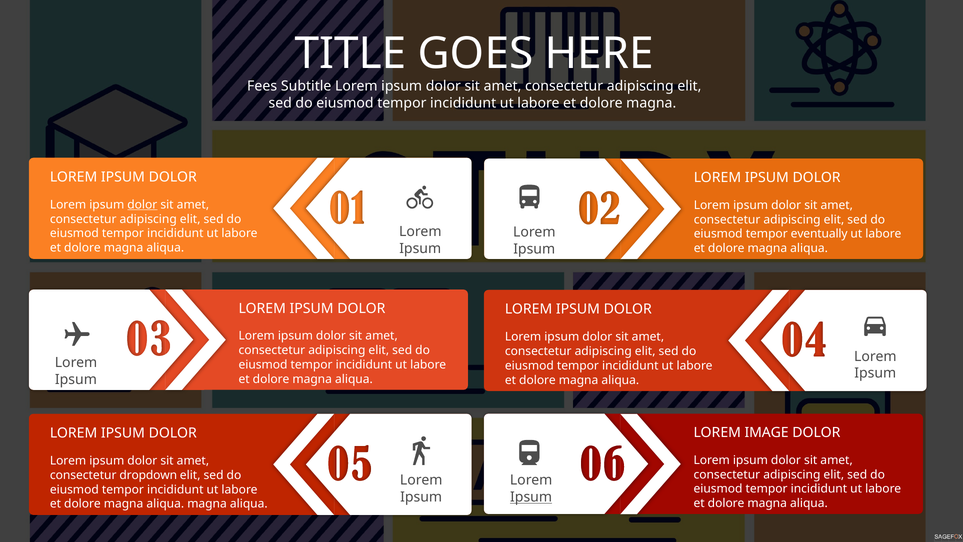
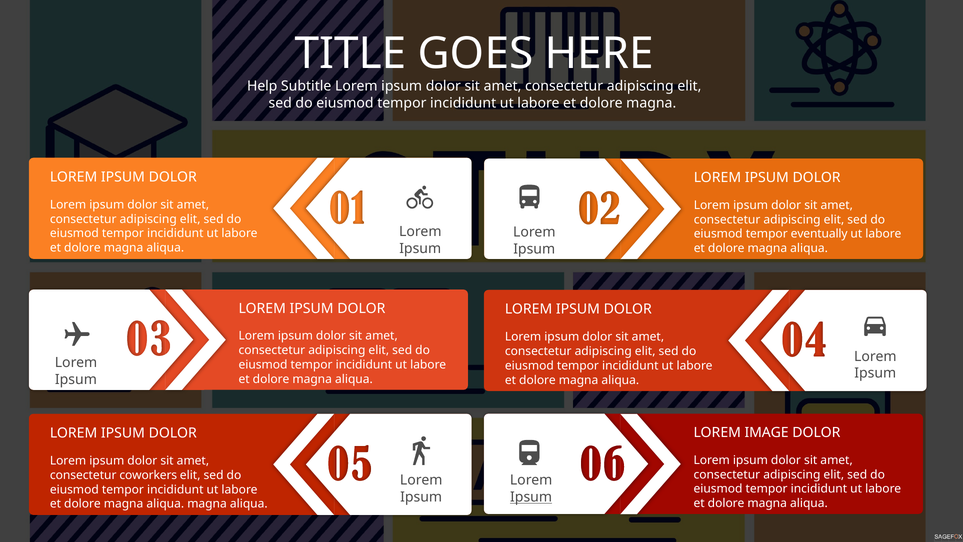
Fees: Fees -> Help (262, 86)
dolor underline: present -> none (142, 204)
dropdown: dropdown -> coworkers (148, 475)
